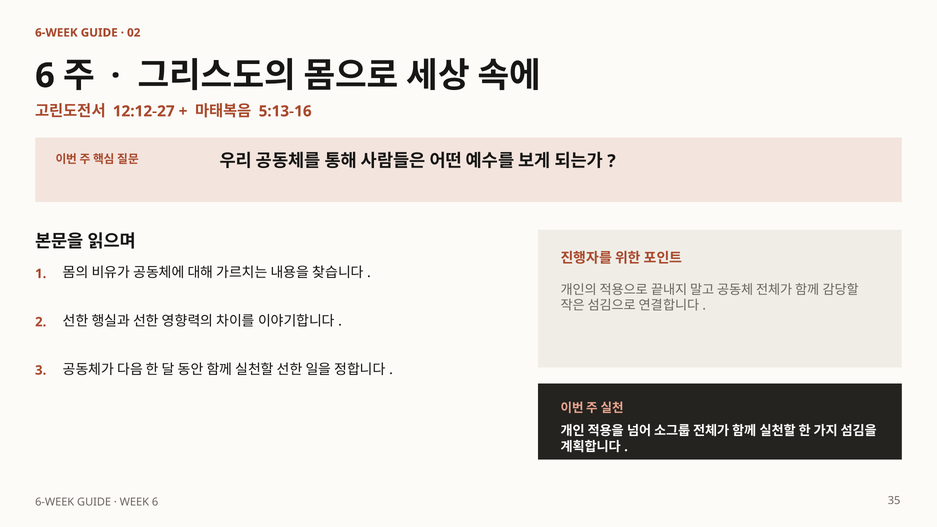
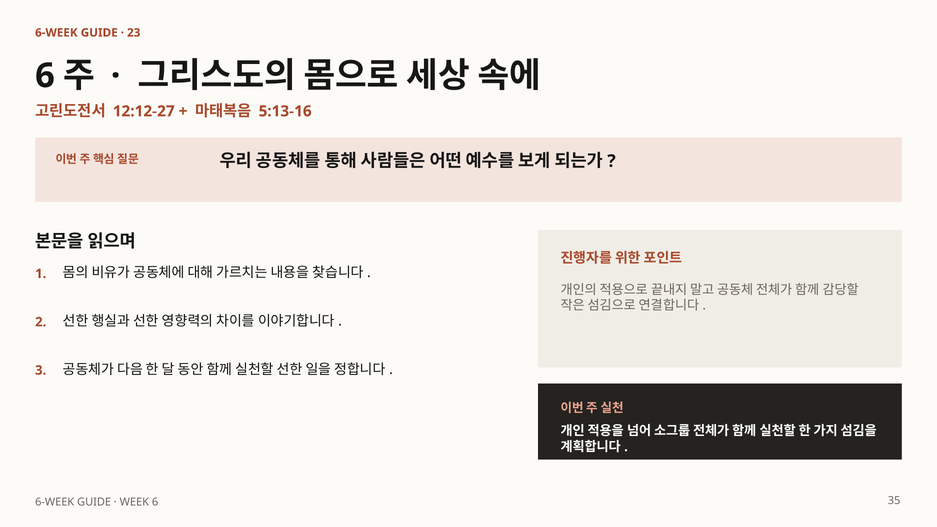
02: 02 -> 23 (134, 33)
